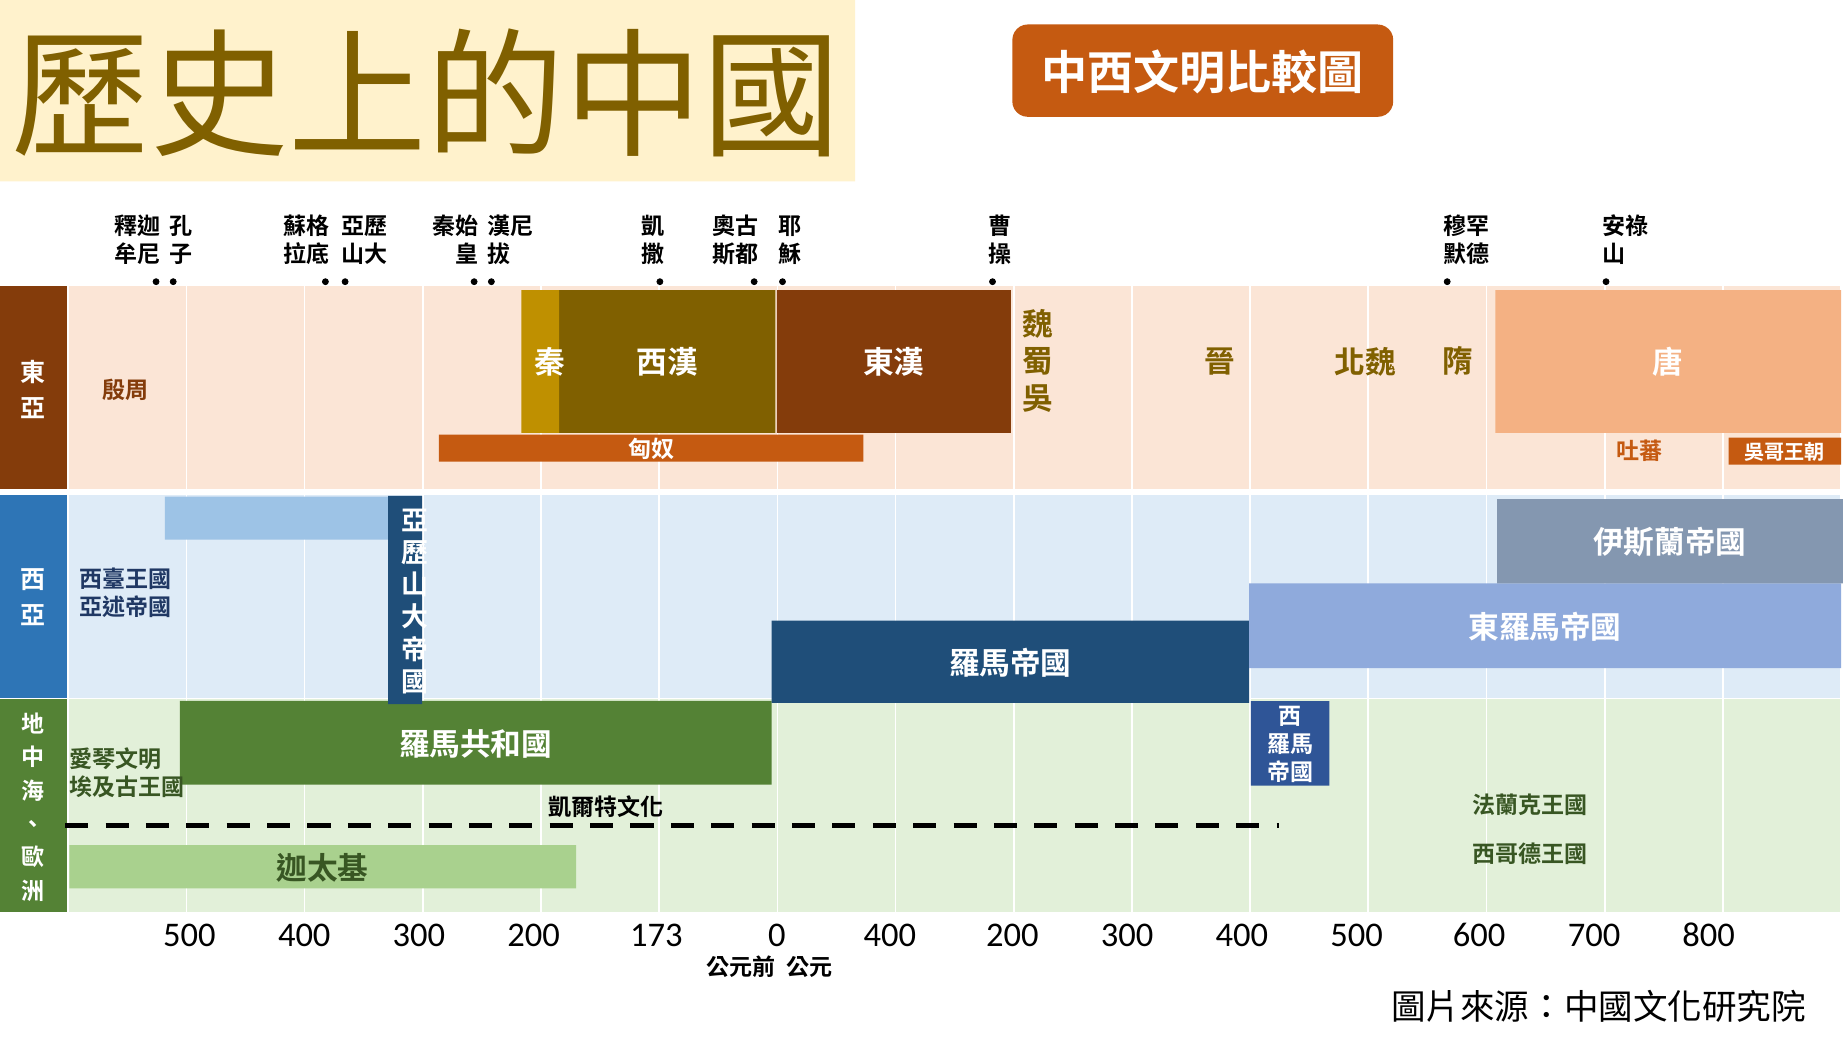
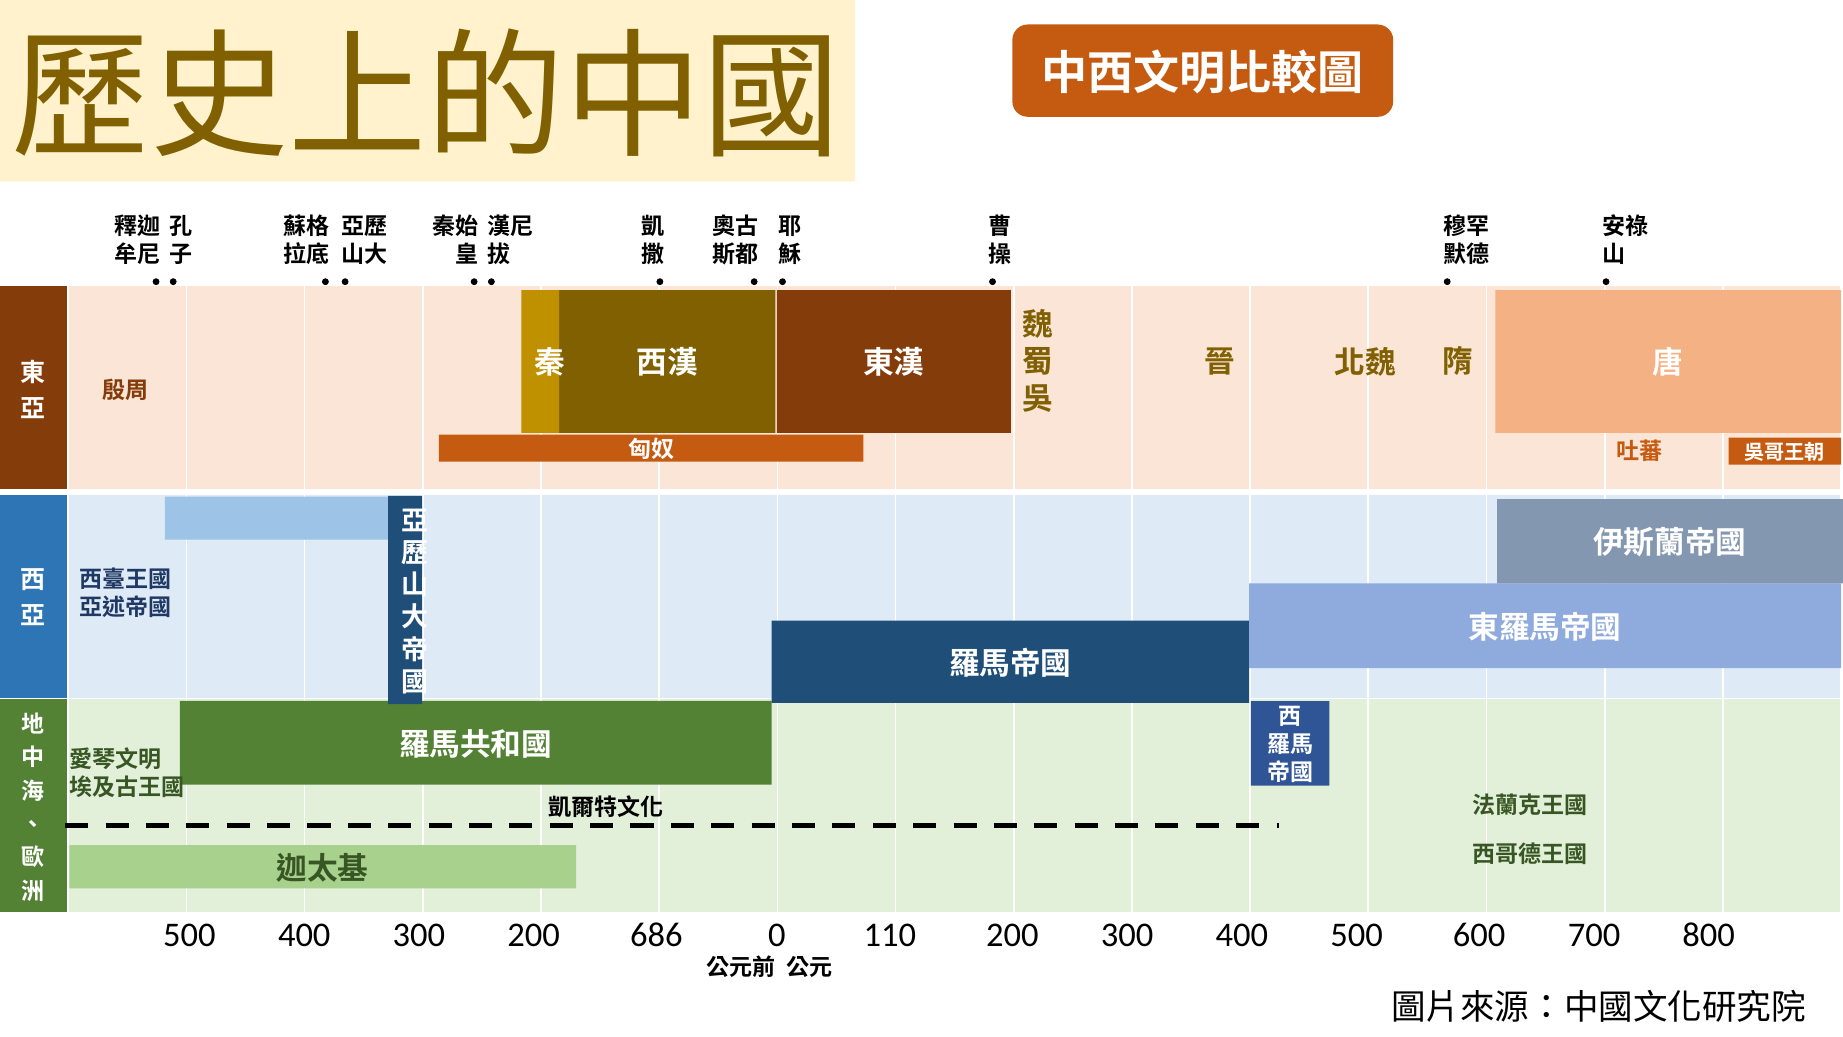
173: 173 -> 686 (656, 935)
0 400: 400 -> 110 (890, 935)
